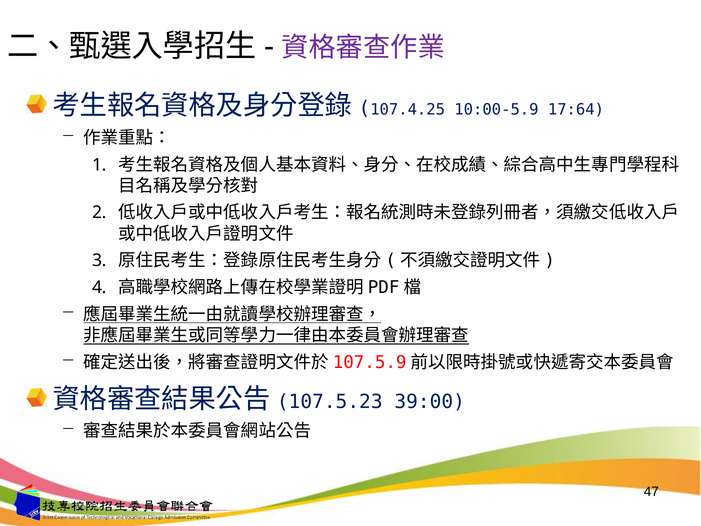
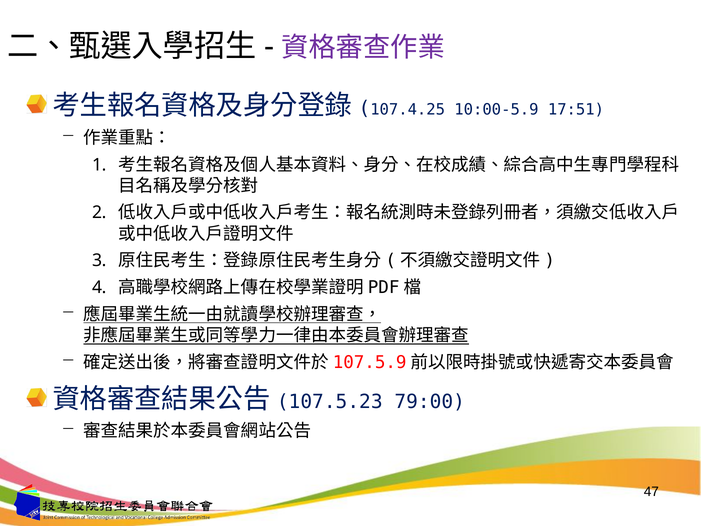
17:64: 17:64 -> 17:51 (576, 110)
39:00: 39:00 -> 79:00 (430, 401)
